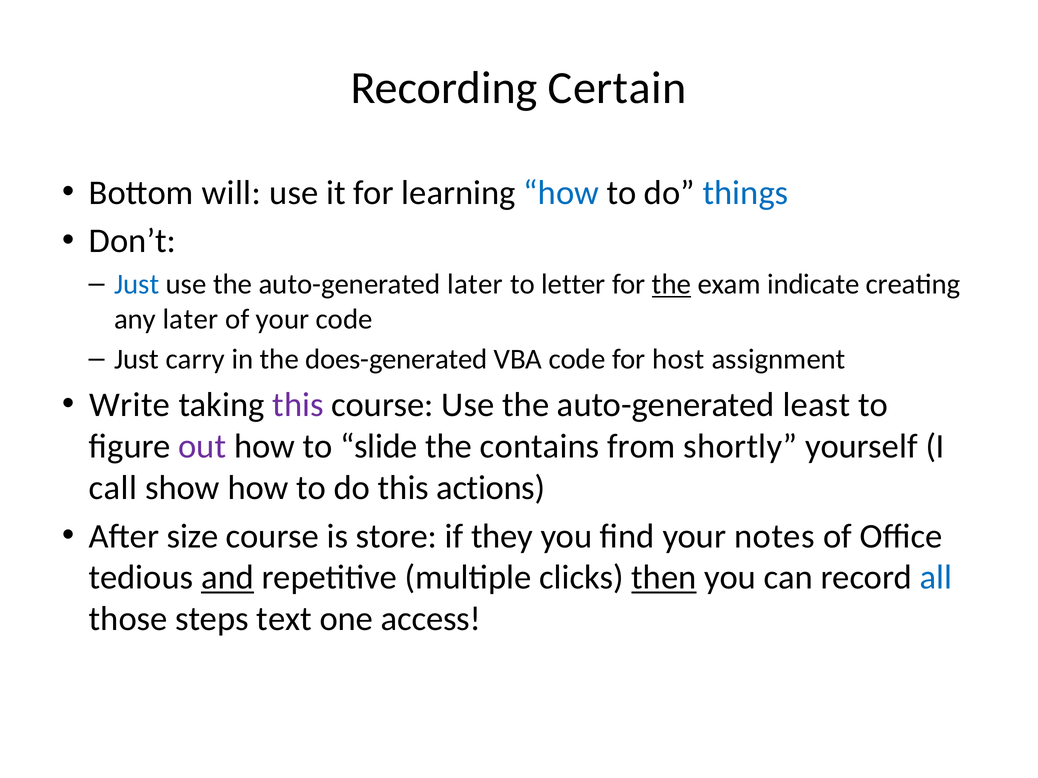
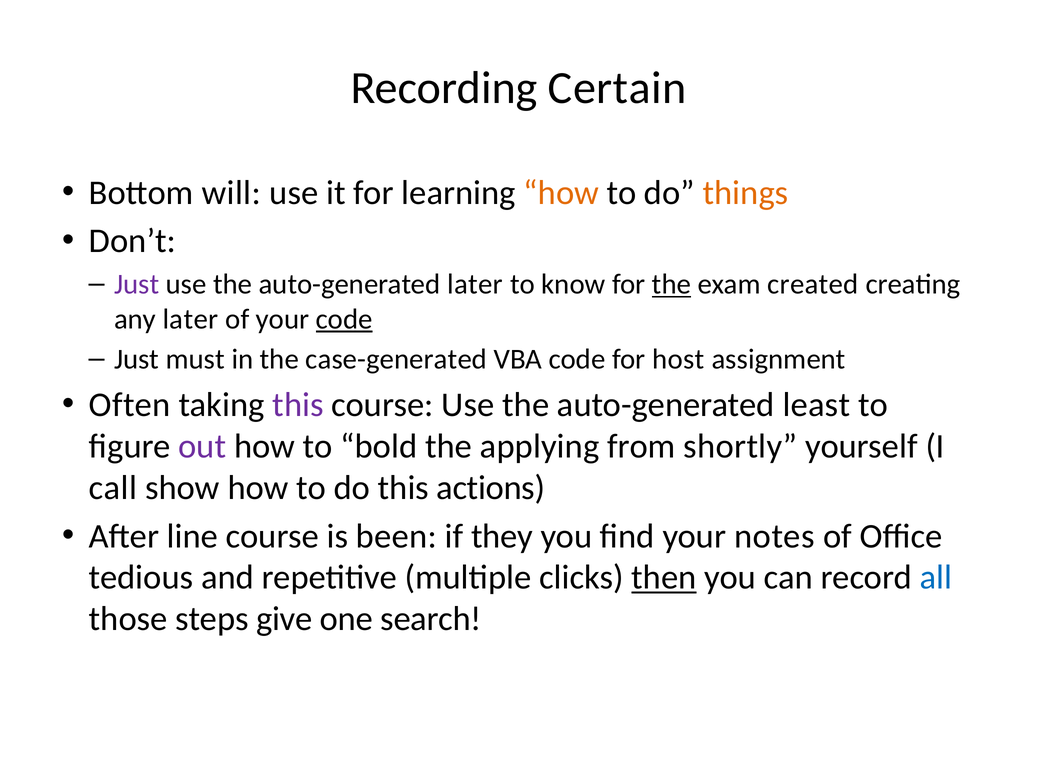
how colour: blue -> orange (561, 193)
things colour: blue -> orange (746, 193)
Just colour: blue -> purple (137, 285)
letter: letter -> know (573, 285)
indicate: indicate -> created (813, 285)
code underline: none -> present (344, 319)
carry: carry -> must (195, 360)
does-generated: does-generated -> case-generated (396, 360)
Write: Write -> Often (130, 405)
slide: slide -> bold (379, 446)
contains: contains -> applying (540, 446)
size: size -> line (193, 536)
store: store -> been (396, 536)
and underline: present -> none (228, 578)
text: text -> give (284, 619)
access: access -> search (431, 619)
